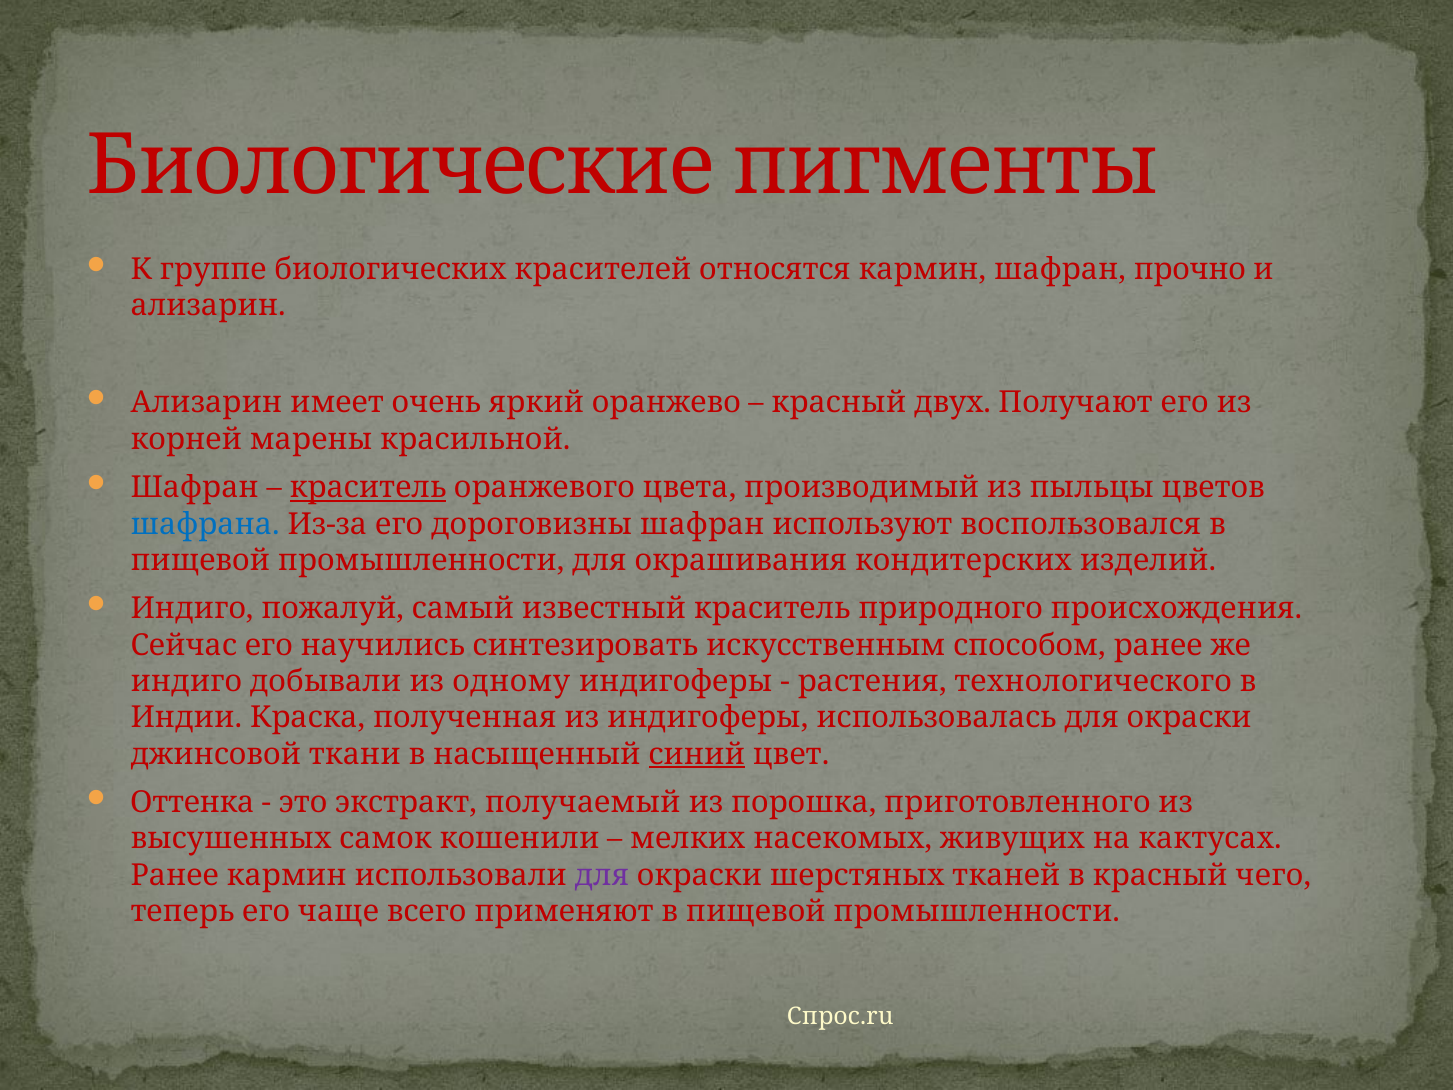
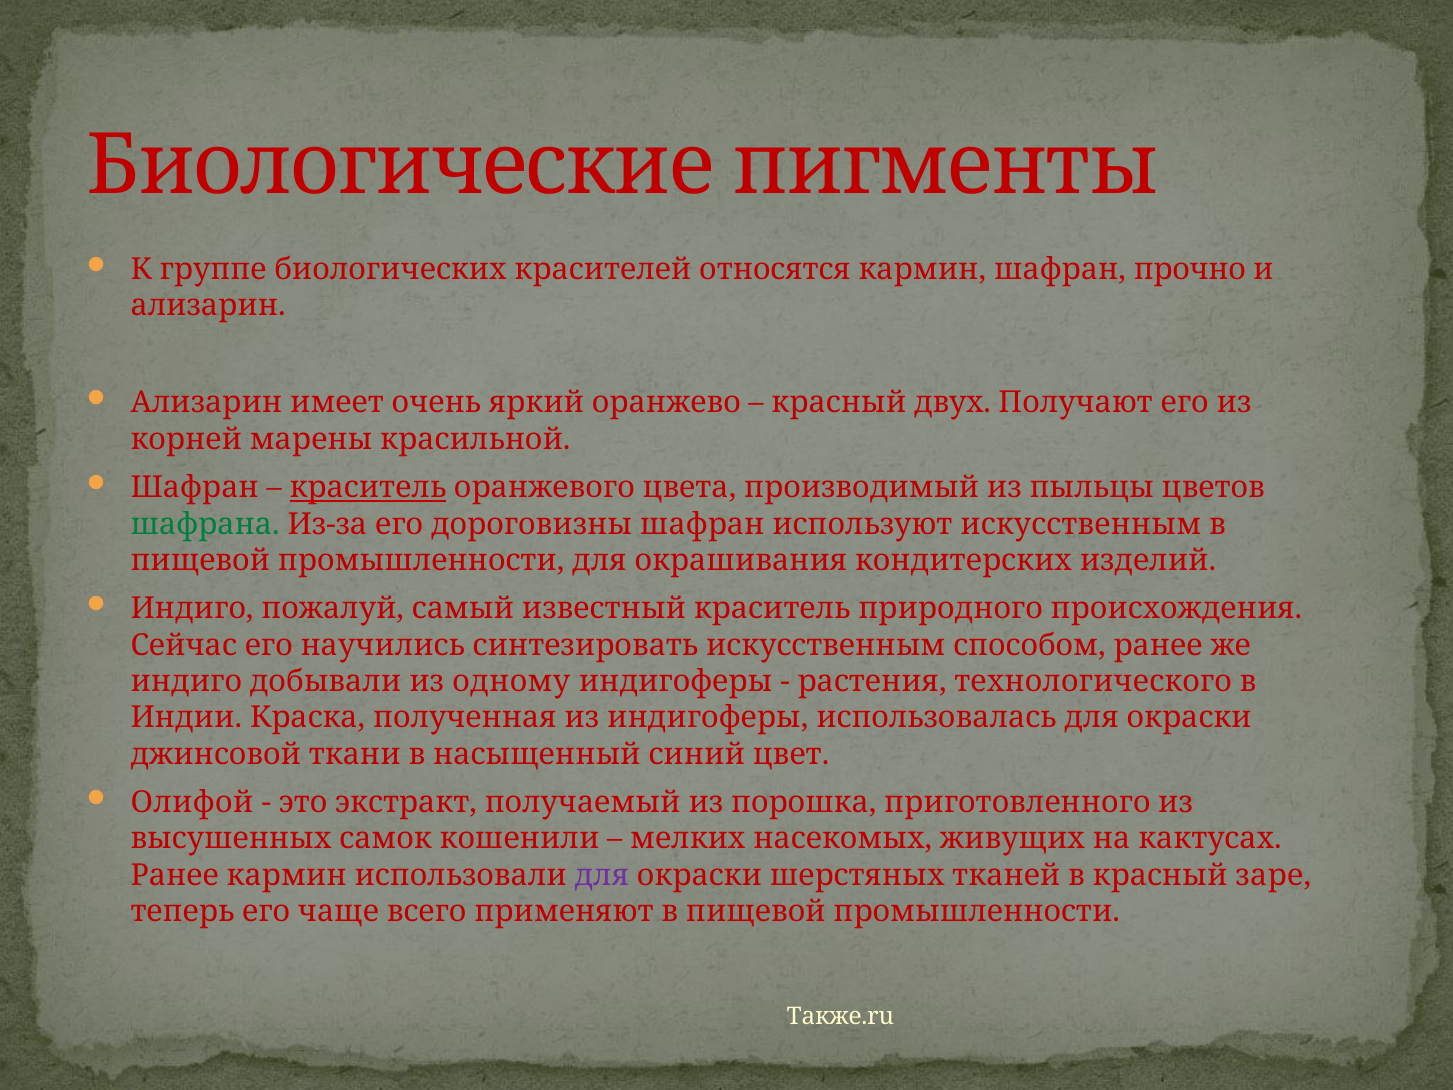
шафрана colour: blue -> green (205, 524)
используют воспользовался: воспользовался -> искусственным (1081, 524)
синий underline: present -> none (697, 754)
Оттенка: Оттенка -> Олифой (192, 802)
чего: чего -> заре (1273, 875)
Спрос.ru: Спрос.ru -> Также.ru (840, 1016)
